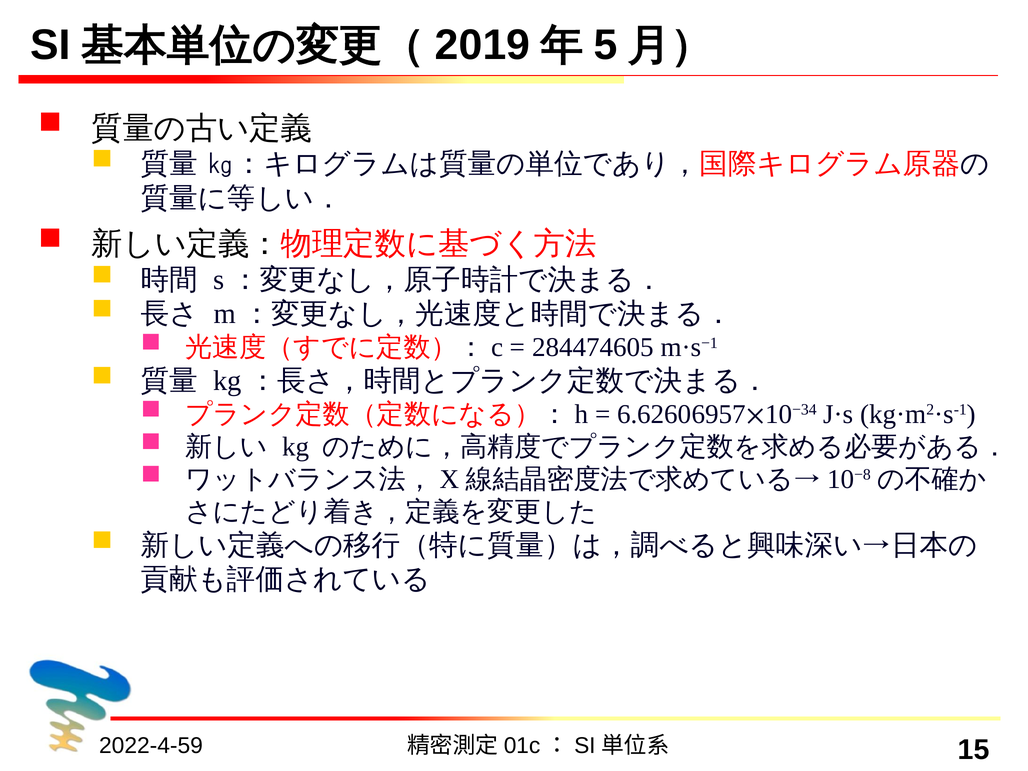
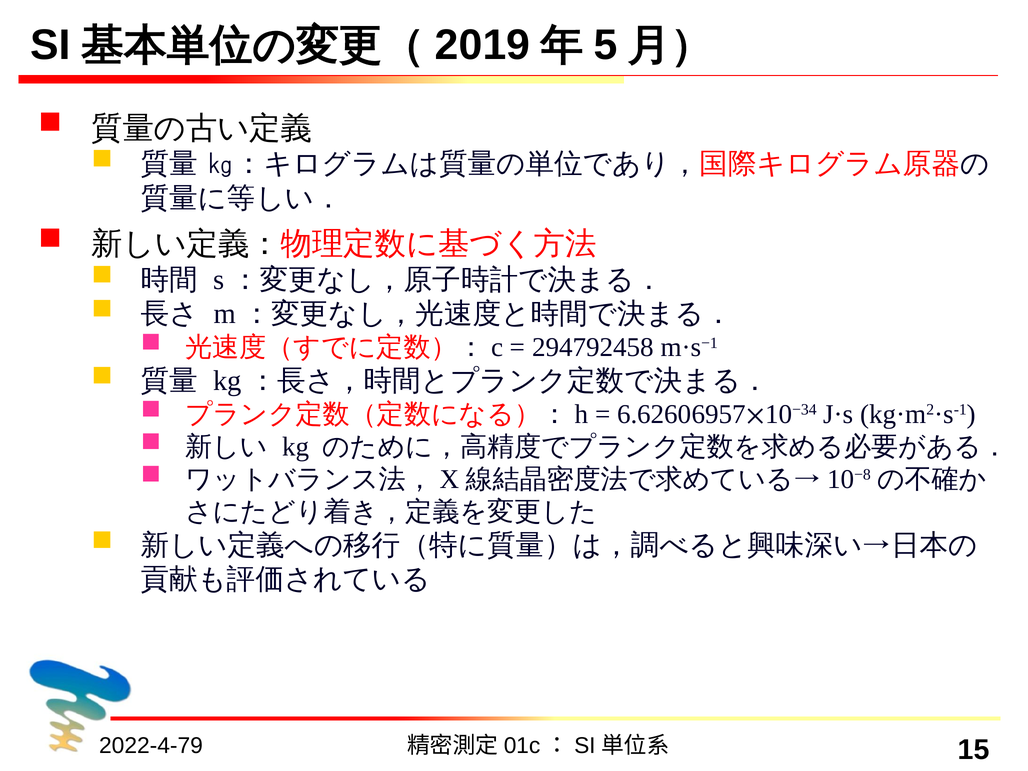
284474605: 284474605 -> 294792458 (593, 347)
2022-4-59: 2022-4-59 -> 2022-4-79 (151, 746)
